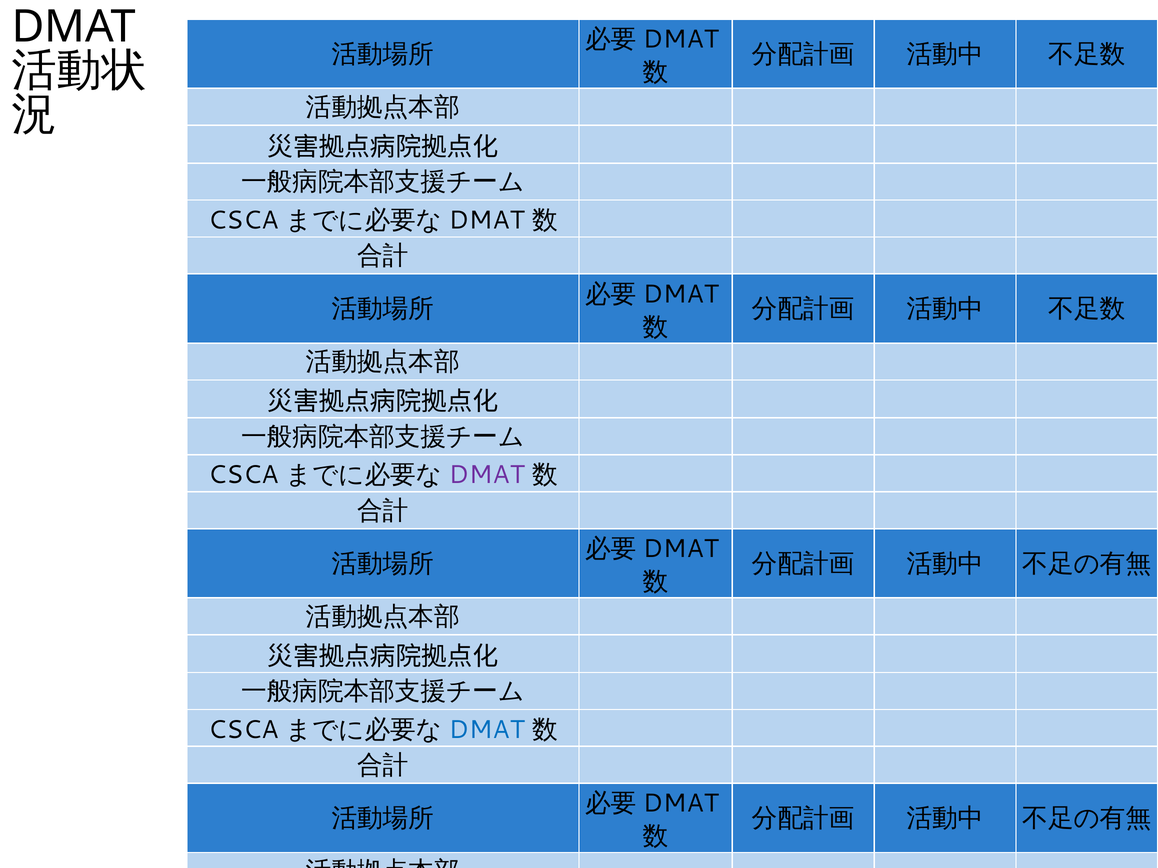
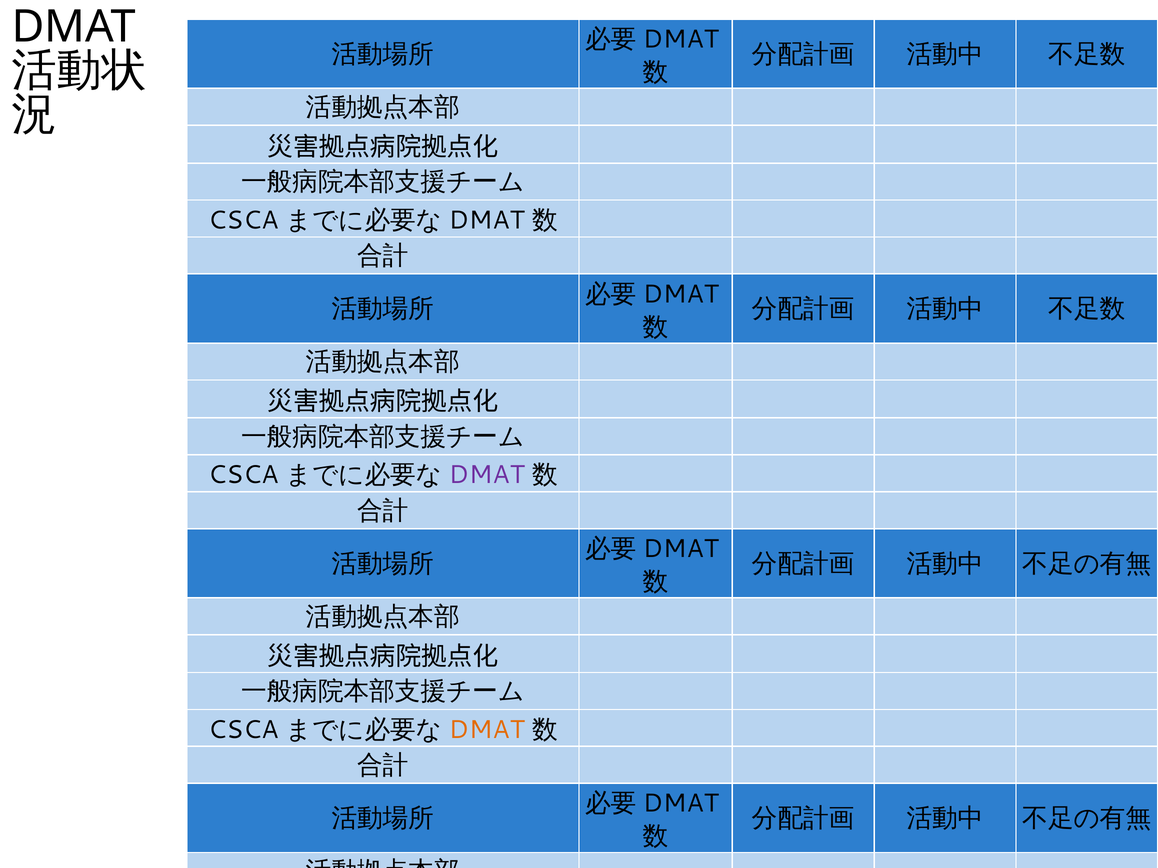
DMAT colour: blue -> orange (487, 730)
